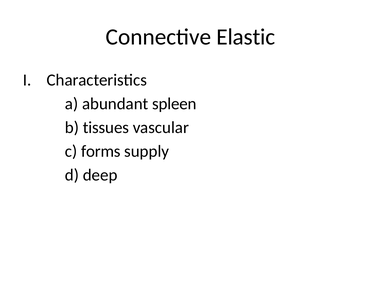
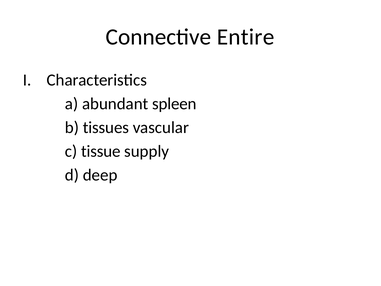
Elastic: Elastic -> Entire (246, 37)
forms: forms -> tissue (101, 151)
